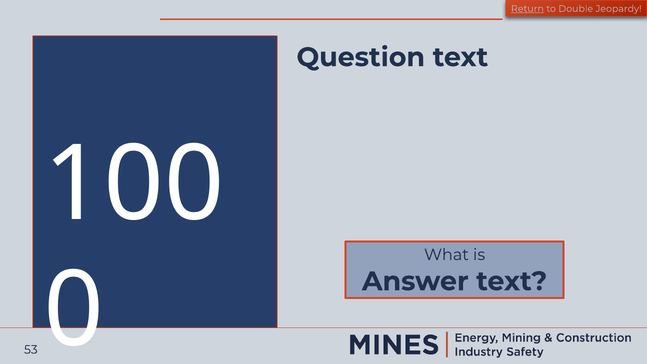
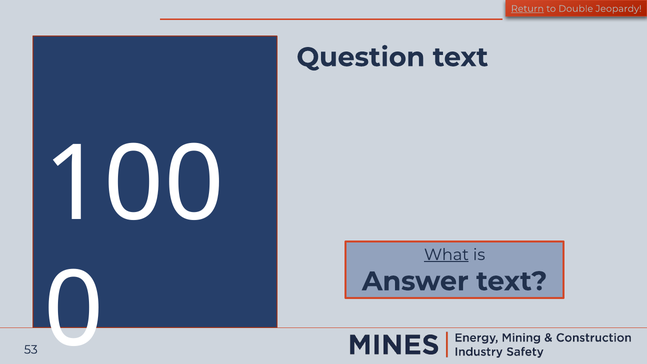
What underline: none -> present (446, 255)
